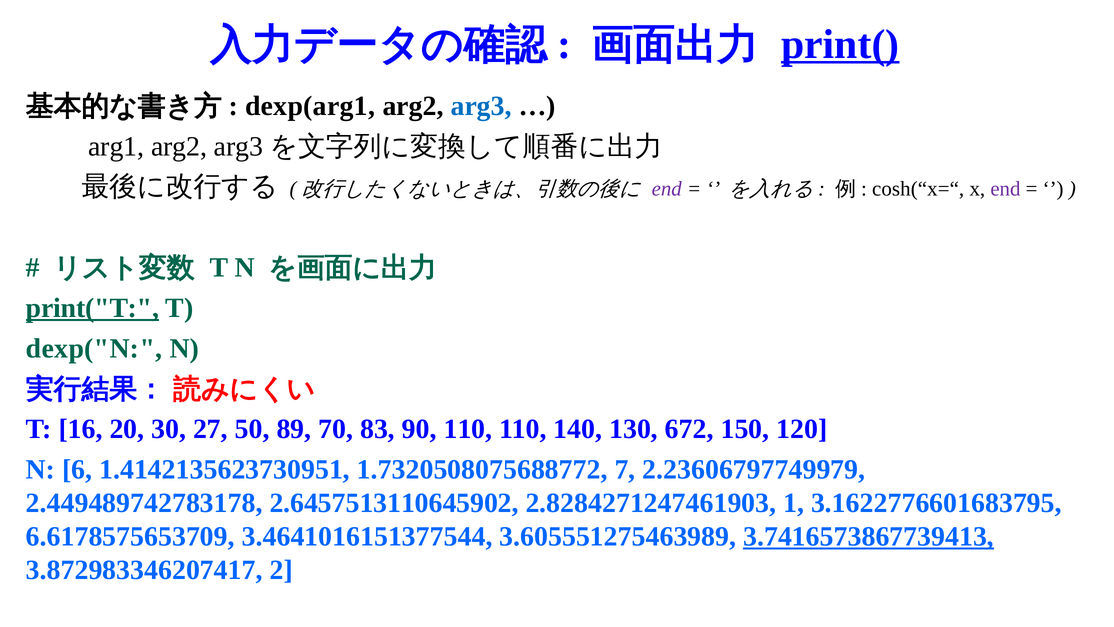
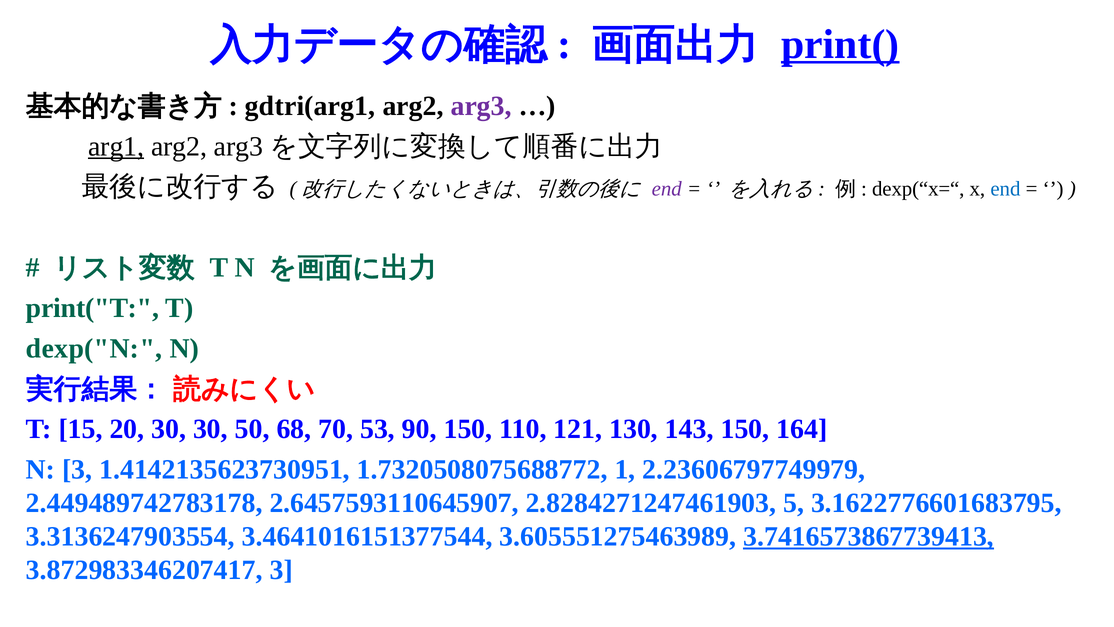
dexp(arg1: dexp(arg1 -> gdtri(arg1 (310, 106)
arg3 colour: blue -> purple (481, 106)
arg1 underline: none -> present (116, 146)
cosh(“x=“: cosh(“x=“ -> dexp(“x=“ (918, 189)
end colour: purple -> blue (1005, 189)
print("T underline: present -> none (93, 308)
16: 16 -> 15 (81, 429)
30 27: 27 -> 30 (210, 429)
89: 89 -> 68 (294, 429)
83: 83 -> 53 (378, 429)
90 110: 110 -> 150 (468, 429)
140: 140 -> 121 (578, 429)
672: 672 -> 143 (689, 429)
120: 120 -> 164 (802, 429)
N 6: 6 -> 3 (77, 469)
7: 7 -> 1 (625, 469)
2.6457513110645902: 2.6457513110645902 -> 2.6457593110645907 (394, 503)
1: 1 -> 5 (794, 503)
6.6178575653709: 6.6178575653709 -> 3.3136247903554 (130, 536)
3.872983346207417 2: 2 -> 3 (281, 570)
